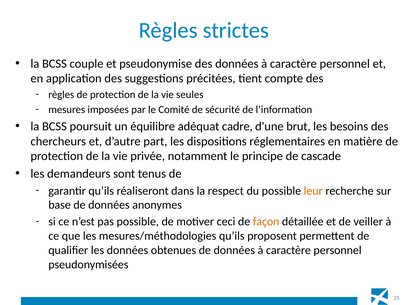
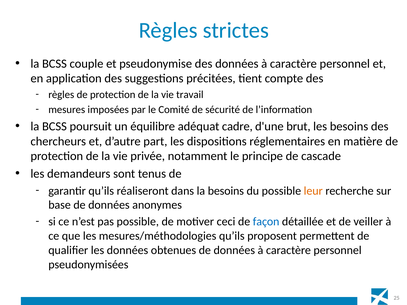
seules: seules -> travail (190, 95)
la respect: respect -> besoins (226, 191)
façon colour: orange -> blue (266, 222)
